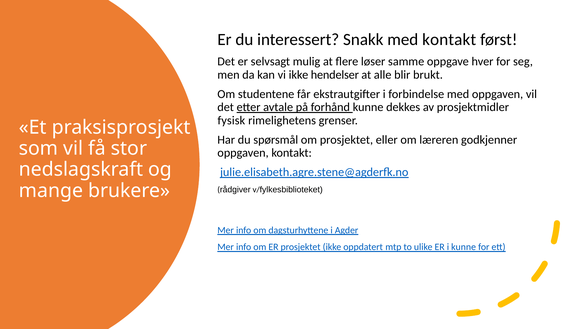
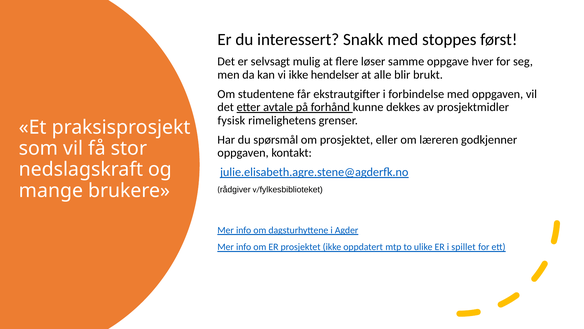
med kontakt: kontakt -> stoppes (449, 40)
i kunne: kunne -> spillet (464, 247)
